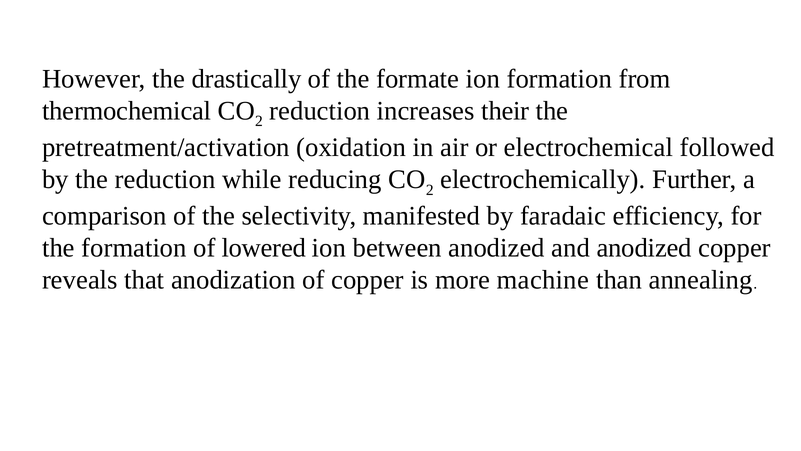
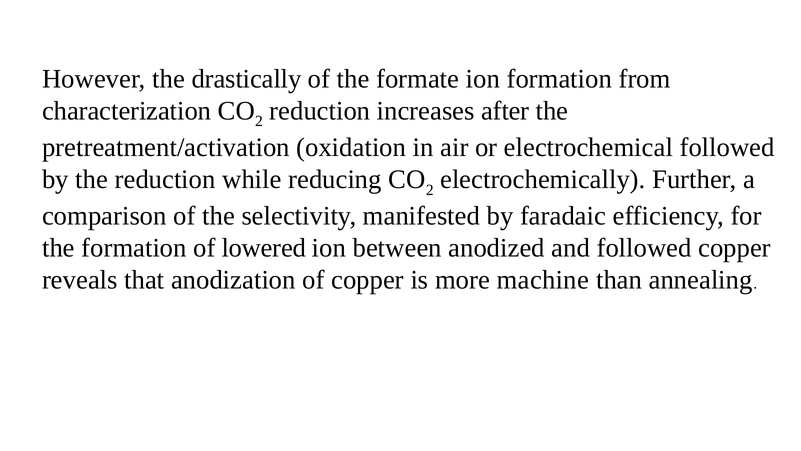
thermochemical: thermochemical -> characterization (127, 111)
their: their -> after (505, 111)
and anodized: anodized -> followed (644, 248)
